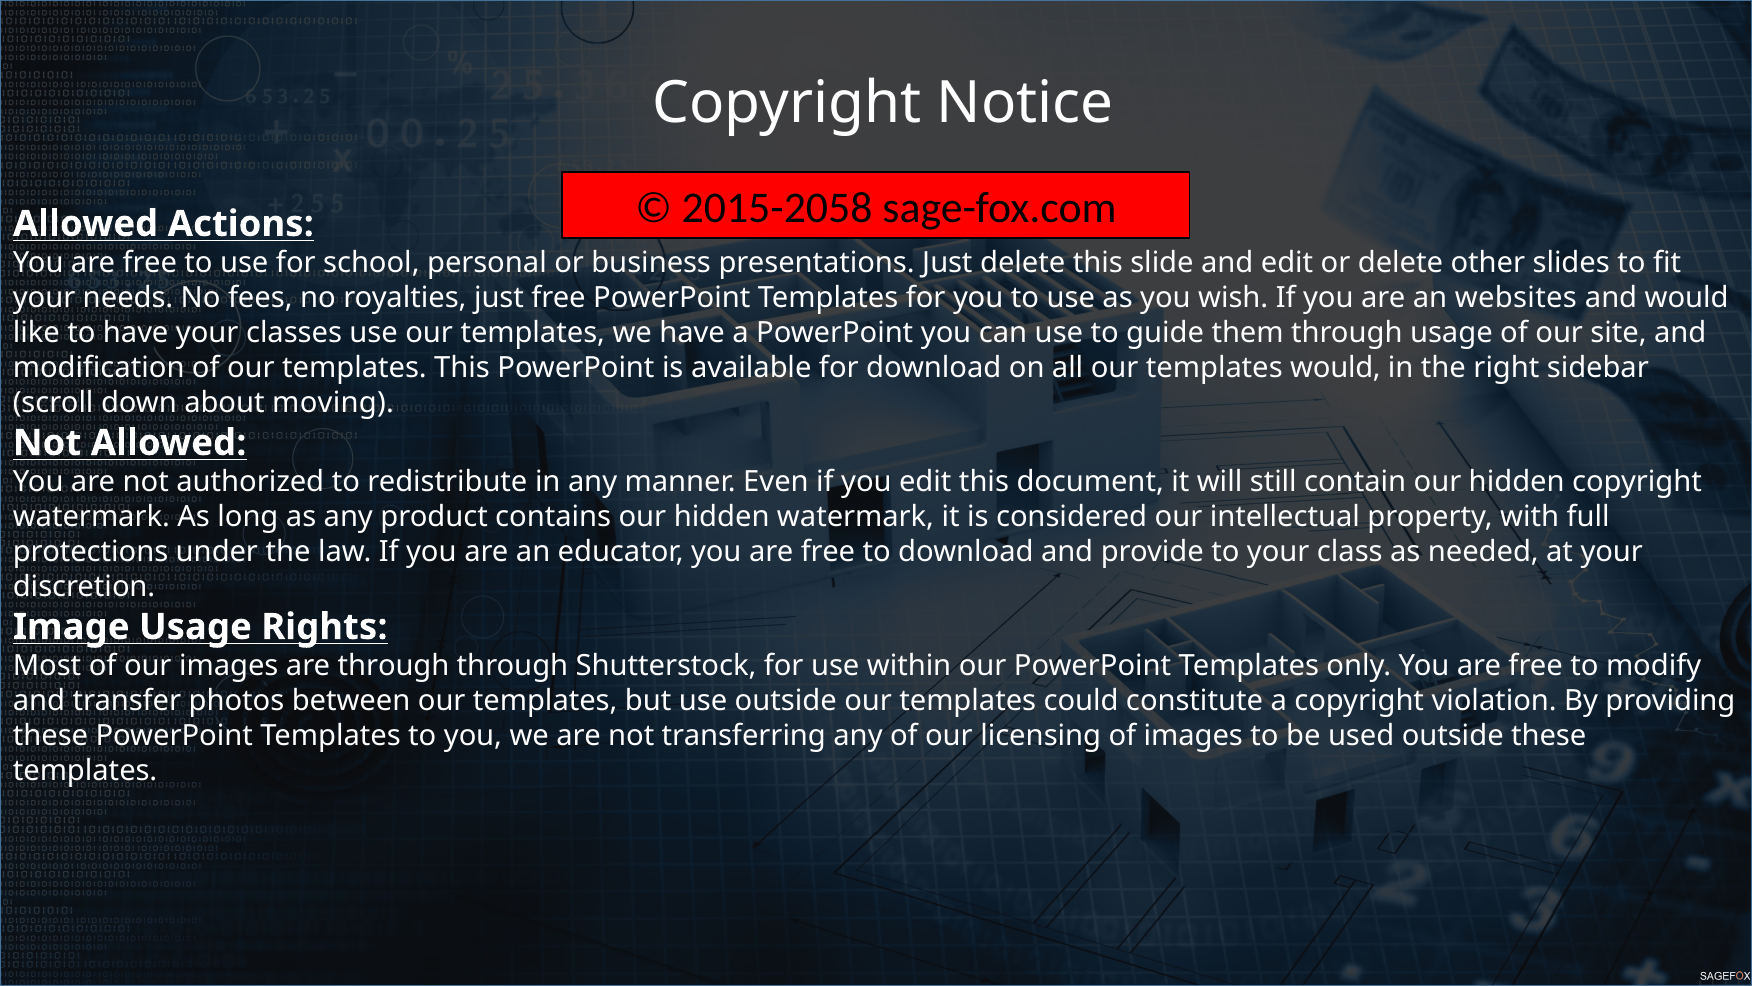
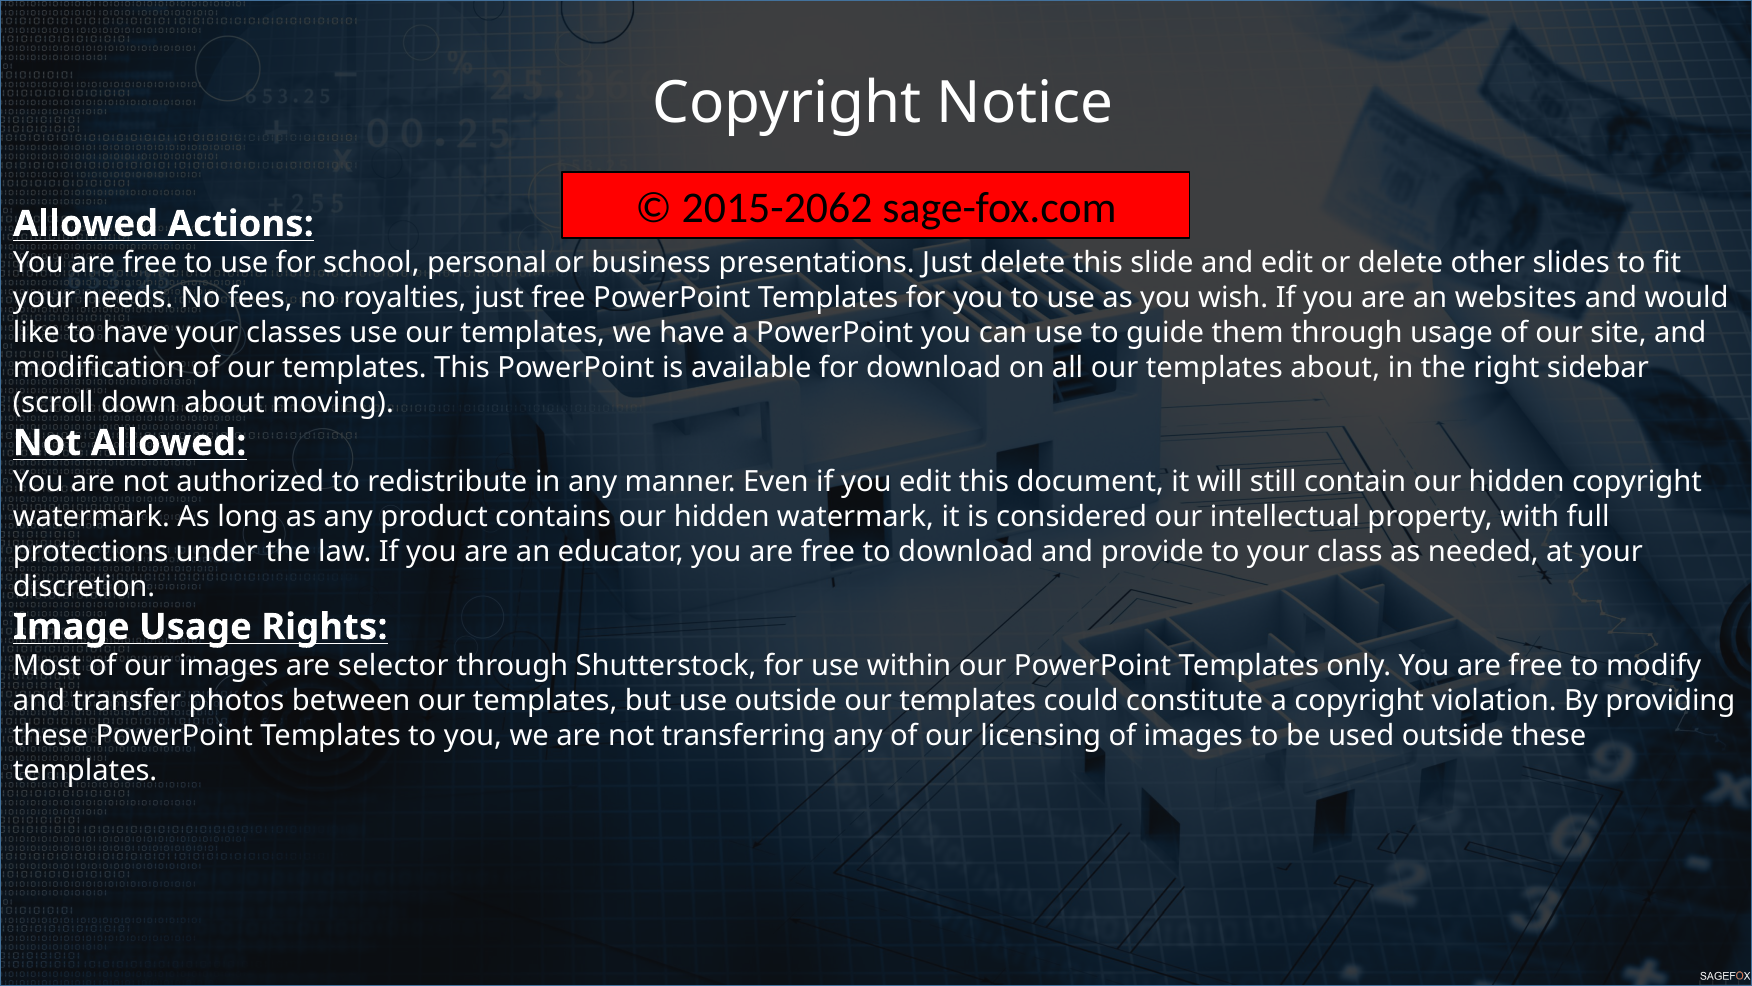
2015-2058: 2015-2058 -> 2015-2062 (777, 208)
templates would: would -> about (1335, 368)
are through: through -> selector (393, 666)
